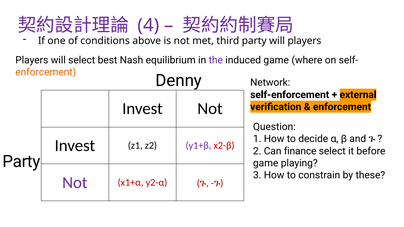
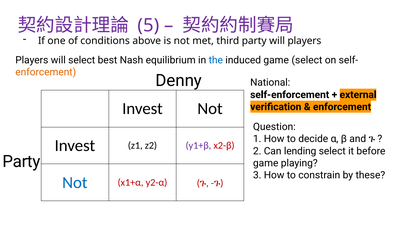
4: 4 -> 5 (148, 25)
the colour: purple -> blue (216, 60)
game where: where -> select (307, 60)
Network: Network -> National (270, 83)
finance: finance -> lending (300, 151)
Not colour: purple -> blue (75, 183)
